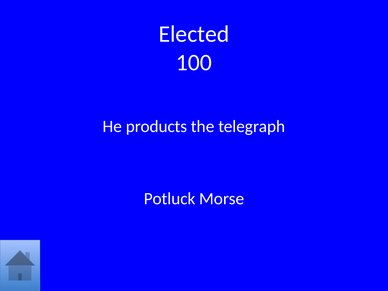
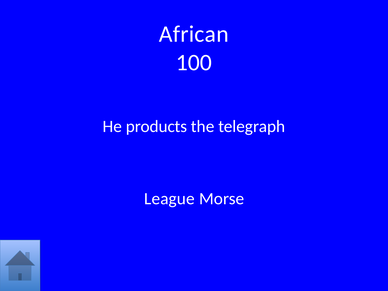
Elected: Elected -> African (194, 34)
Potluck: Potluck -> League (169, 199)
